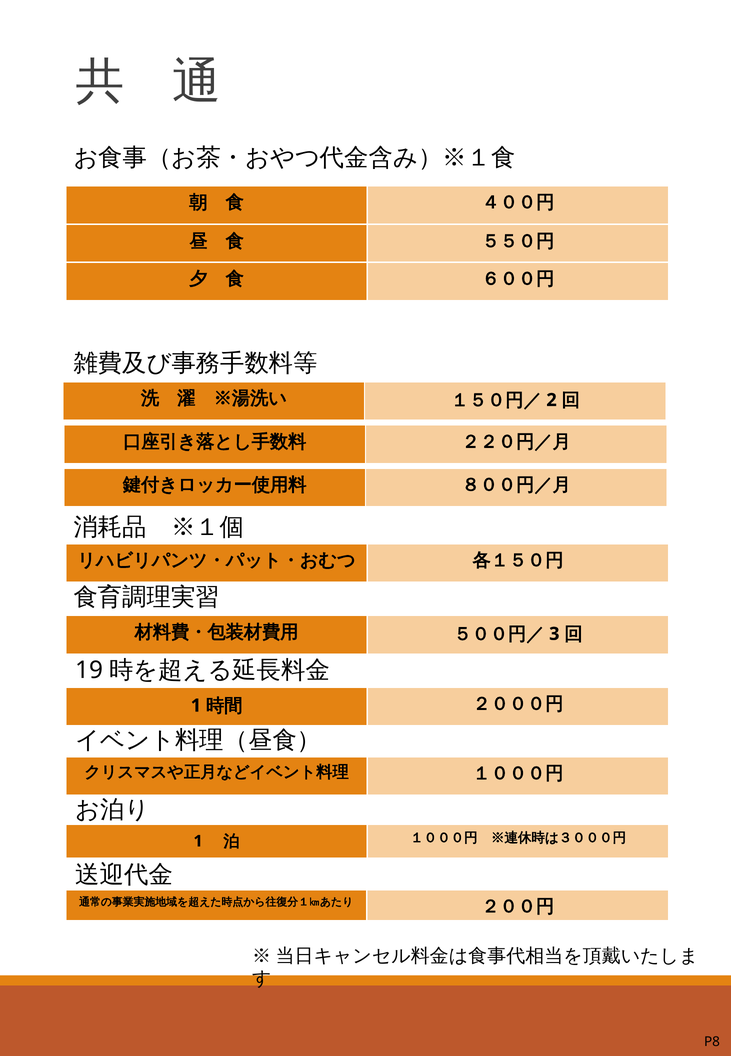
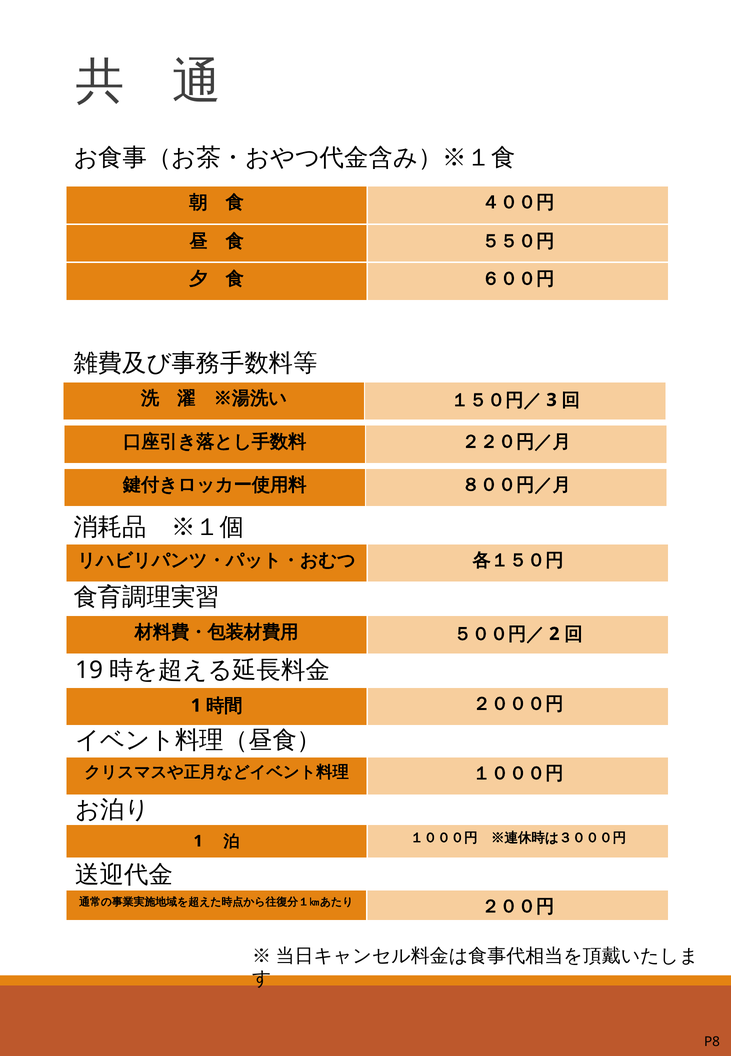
2: 2 -> 3 (552, 400)
3: 3 -> 2 (554, 634)
